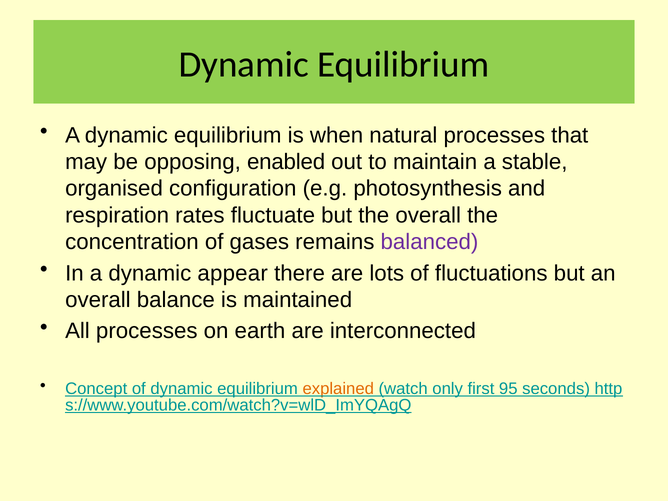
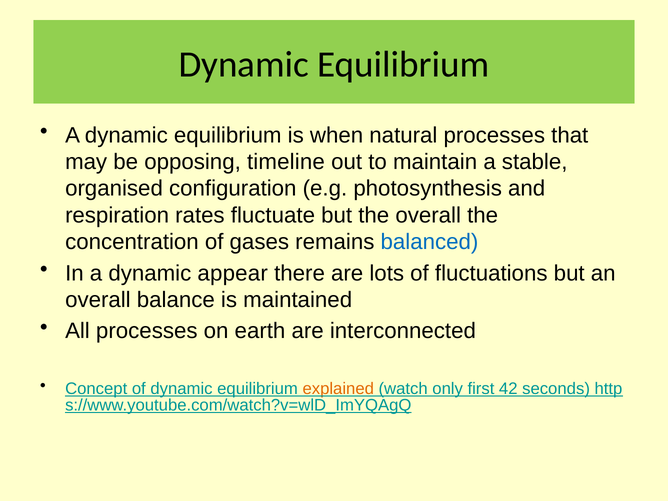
enabled: enabled -> timeline (286, 162)
balanced colour: purple -> blue (429, 242)
95: 95 -> 42 (508, 389)
